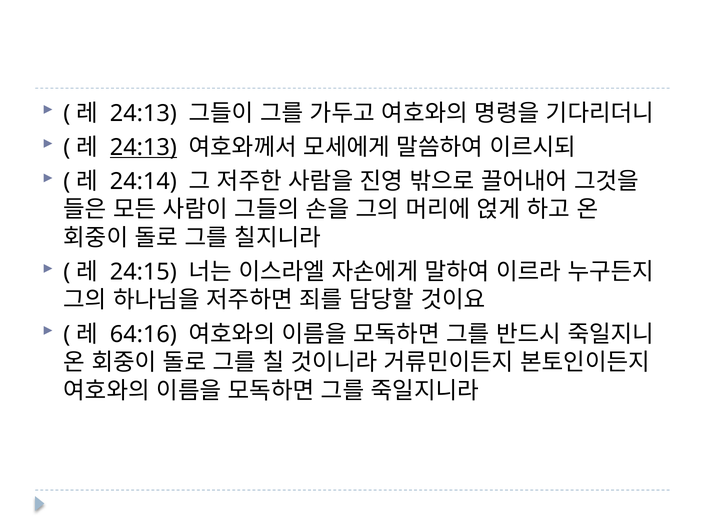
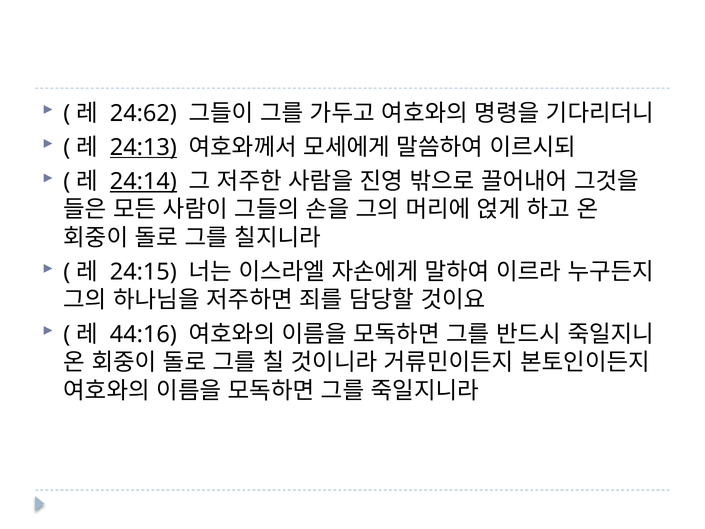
24:13: 24:13 -> 24:62 (143, 113)
24:14 underline: none -> present (143, 181)
64:16: 64:16 -> 44:16 (143, 334)
